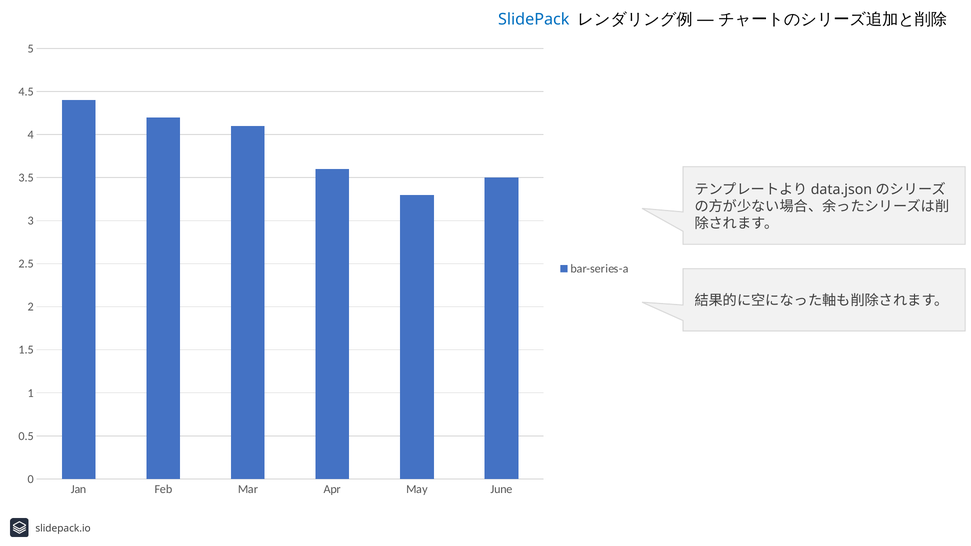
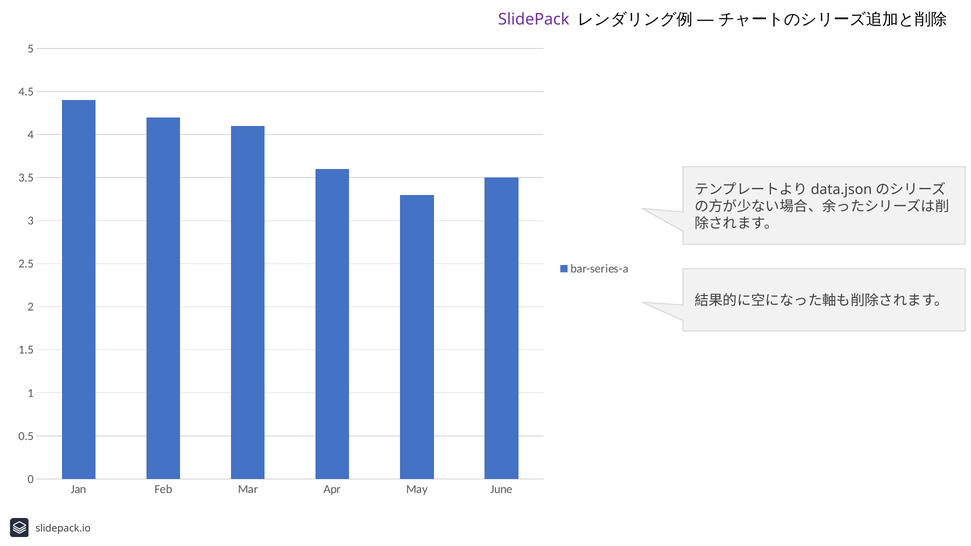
SlidePack colour: blue -> purple (534, 19)
